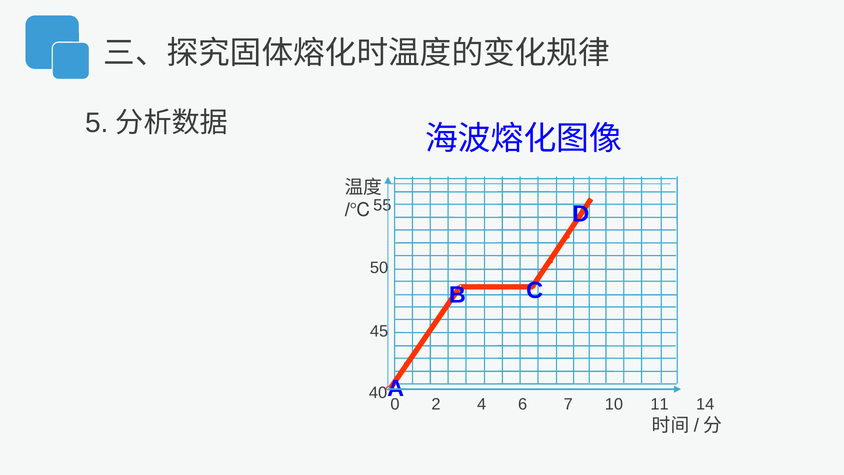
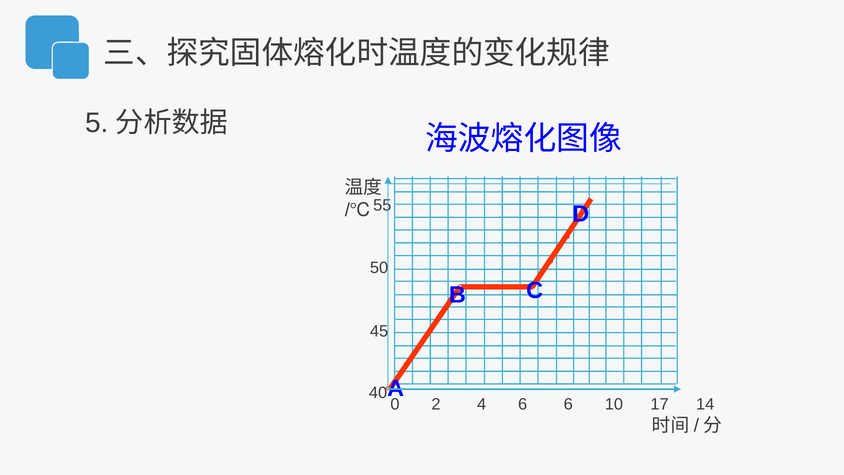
6 7: 7 -> 6 (568, 404)
11: 11 -> 17 (660, 404)
